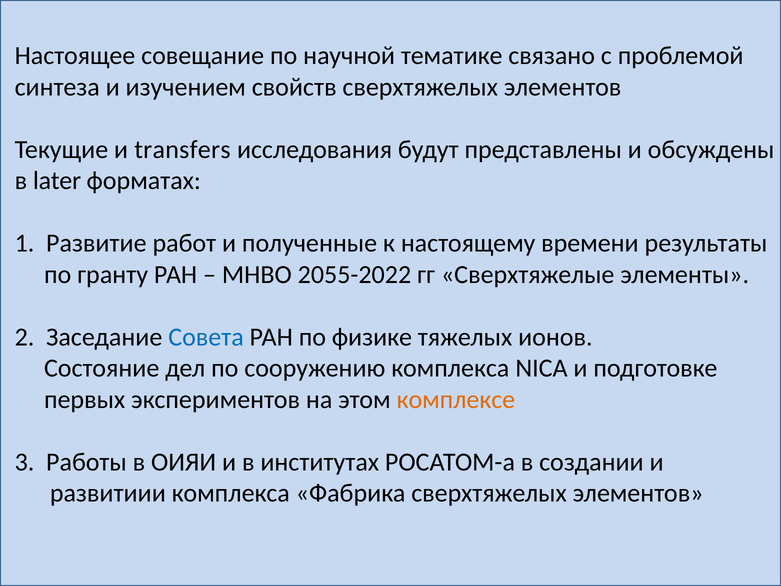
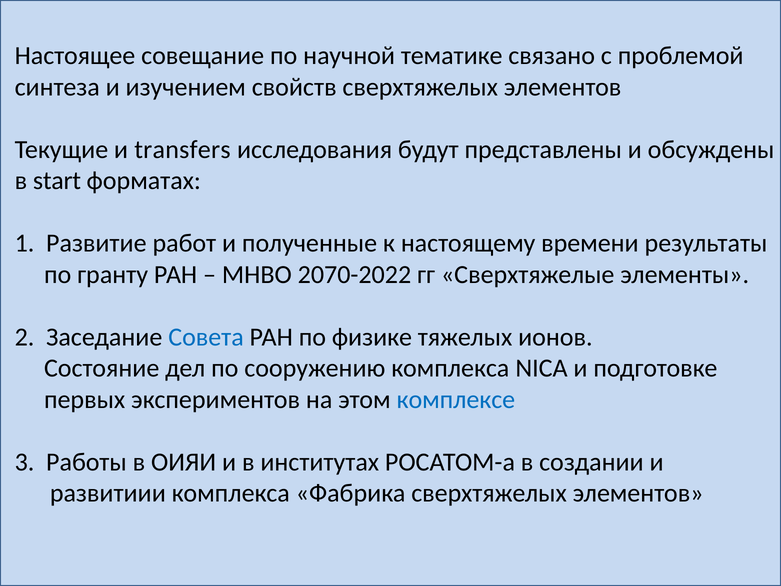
later: later -> start (57, 181)
2055-2022: 2055-2022 -> 2070-2022 (354, 275)
комплексе colour: orange -> blue (456, 399)
